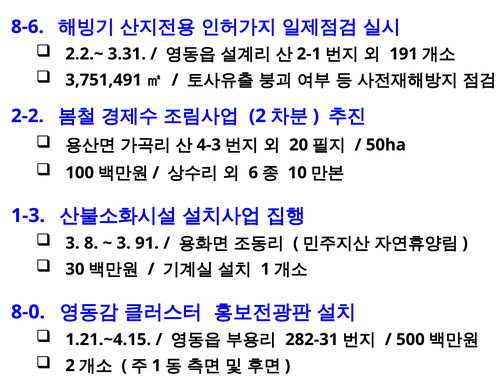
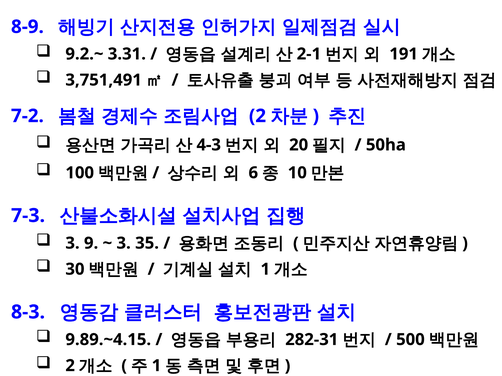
8-6: 8-6 -> 8-9 (27, 27)
2.2.~: 2.2.~ -> 9.2.~ (84, 54)
2-2: 2-2 -> 7-2 (27, 116)
1-3: 1-3 -> 7-3 (28, 216)
8: 8 -> 9 (91, 243)
91: 91 -> 35 (147, 243)
8-0: 8-0 -> 8-3 (28, 312)
1.21.~4.15: 1.21.~4.15 -> 9.89.~4.15 (108, 340)
